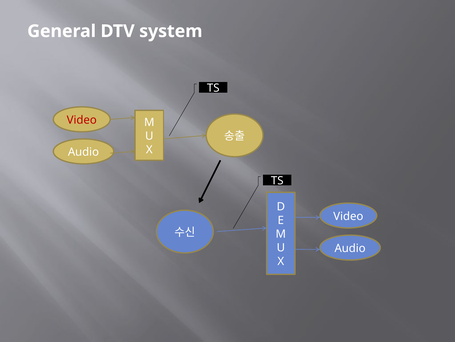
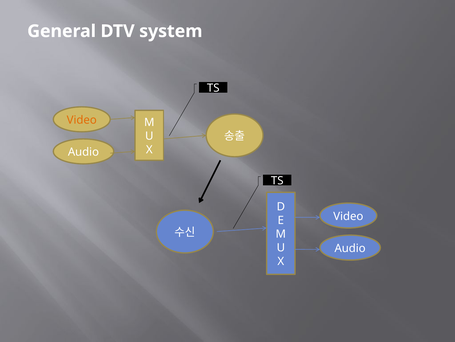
Video colour: red -> orange (82, 120)
